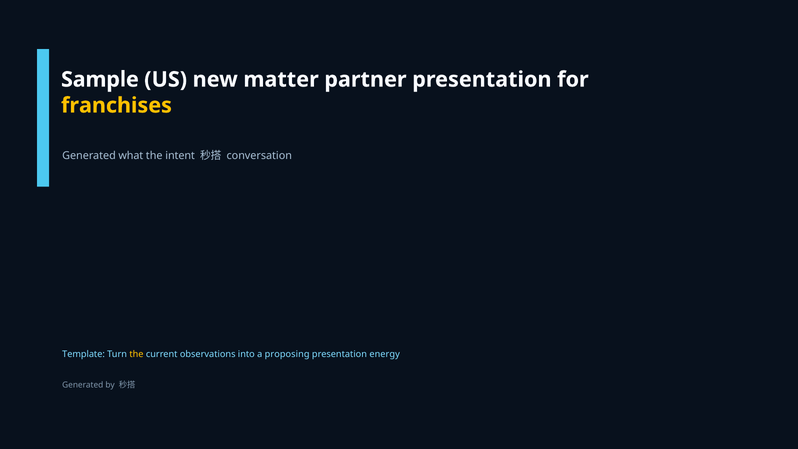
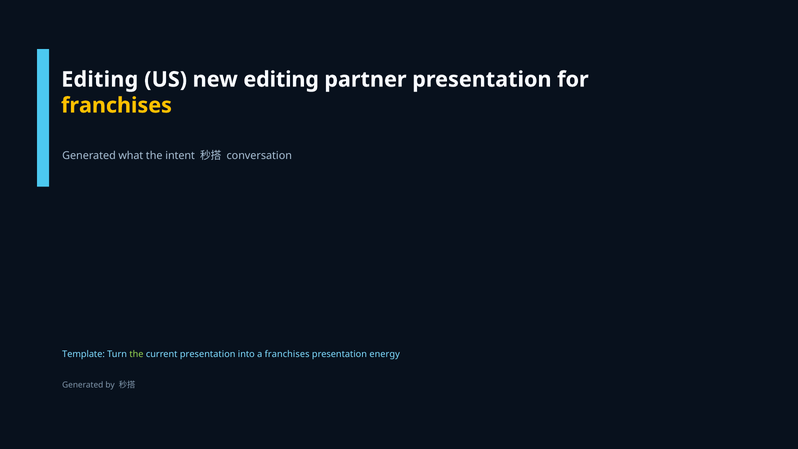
Sample: Sample -> Editing (100, 80)
new matter: matter -> editing (281, 80)
the colour: yellow -> light green (136, 354)
current observations: observations -> presentation (208, 354)
a proposing: proposing -> franchises (287, 354)
